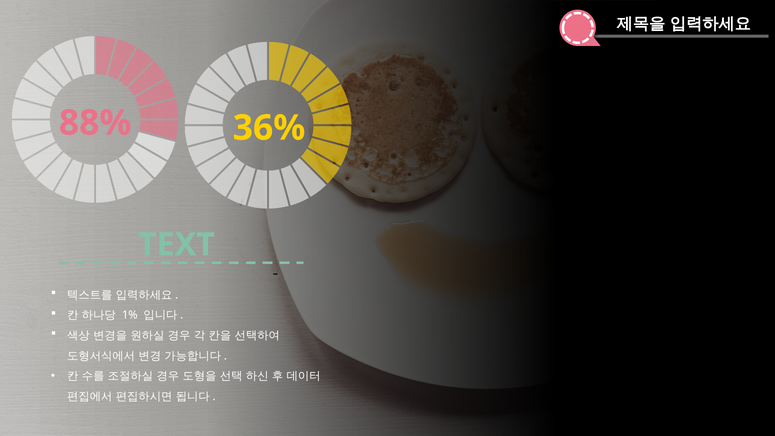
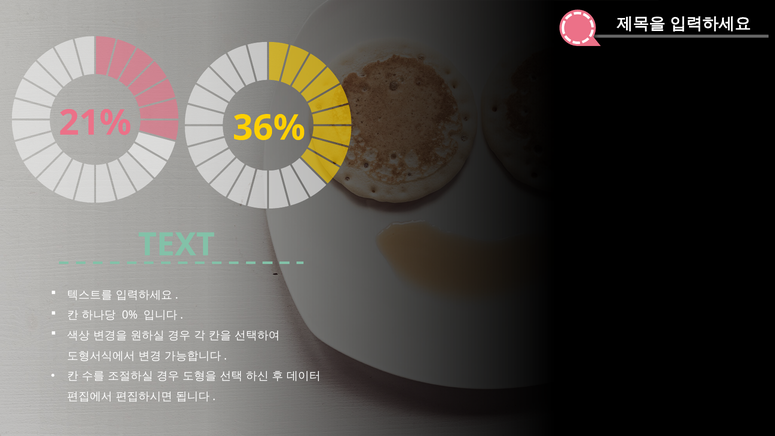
88%: 88% -> 21% (95, 123)
1%: 1% -> 0% (130, 315)
